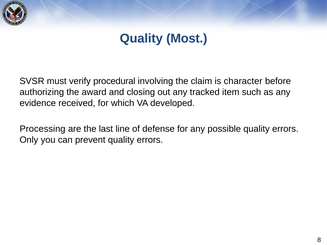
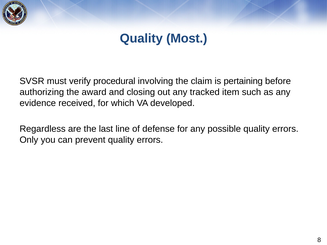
character: character -> pertaining (243, 81)
Processing: Processing -> Regardless (43, 129)
